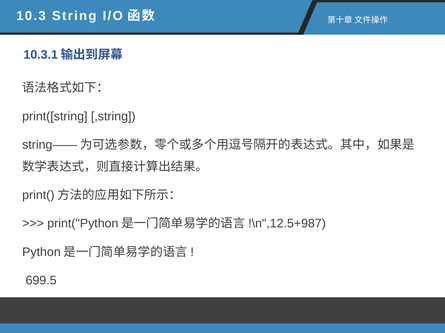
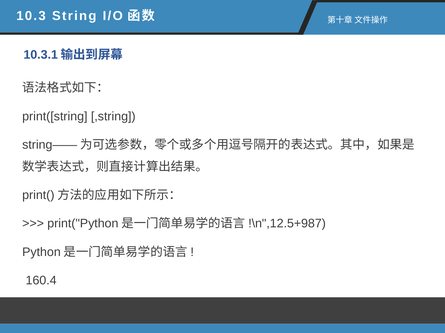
699.5: 699.5 -> 160.4 (41, 281)
